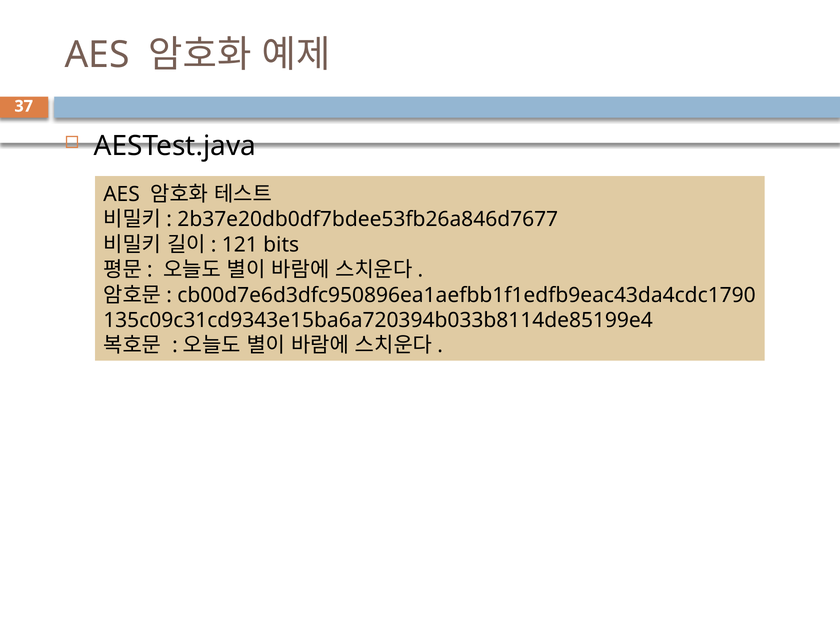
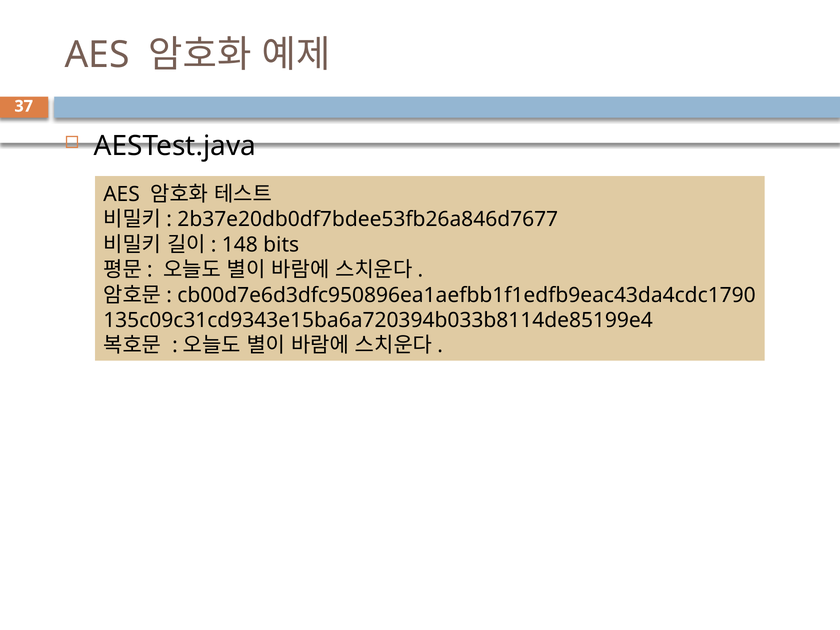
121: 121 -> 148 (240, 245)
